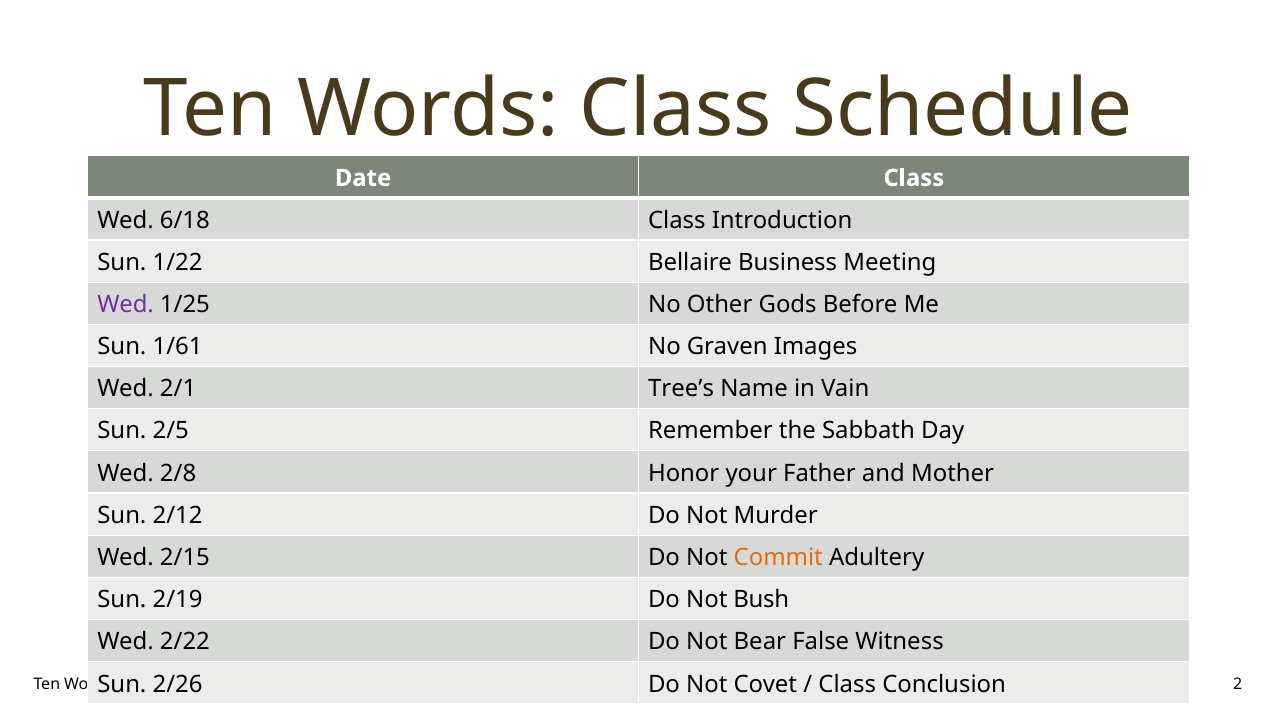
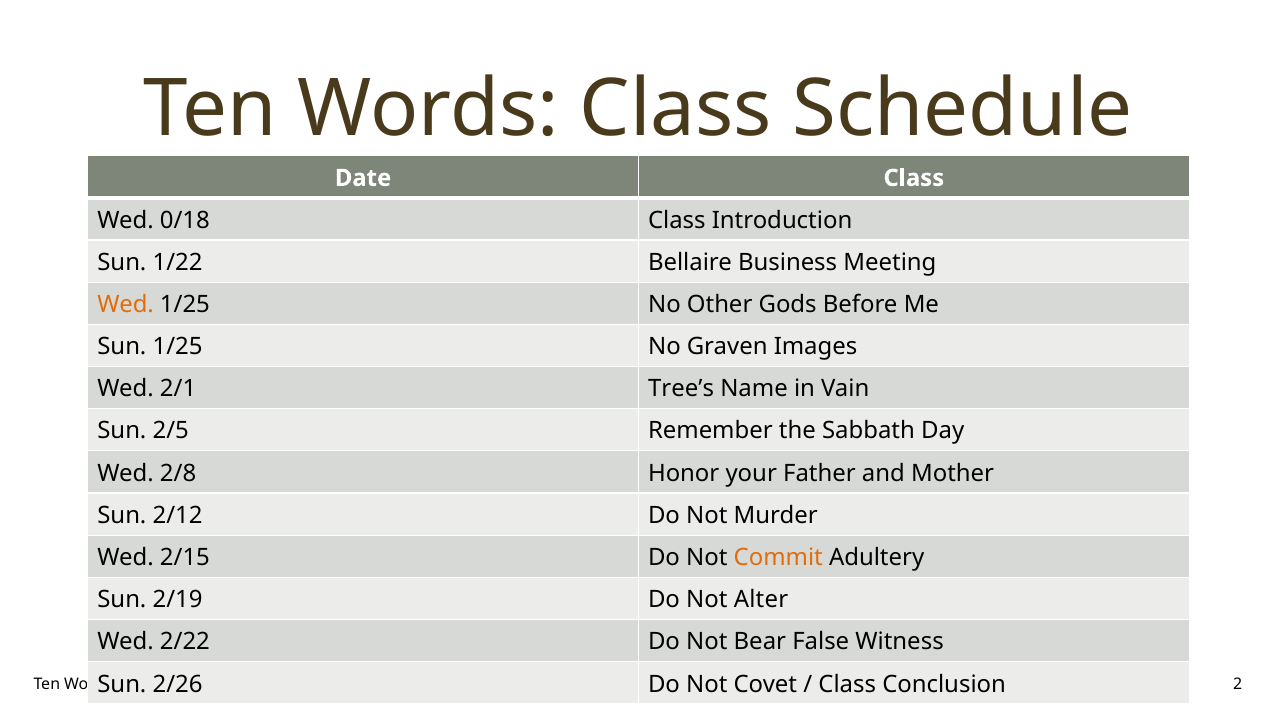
6/18: 6/18 -> 0/18 (185, 220)
Wed colour: purple -> orange (126, 305)
Sun 1/61: 1/61 -> 1/25 (178, 347)
Bush: Bush -> Alter (761, 600)
